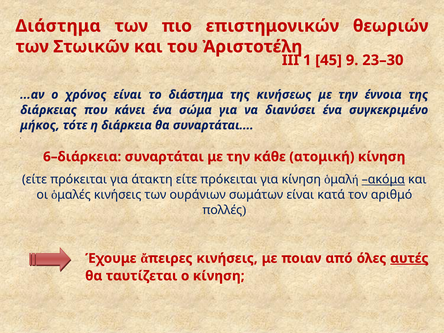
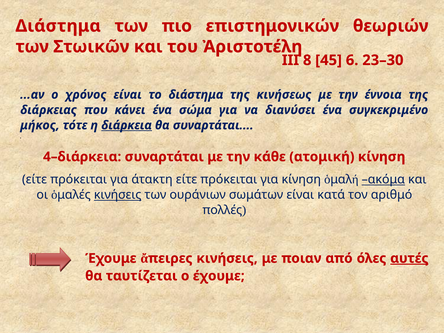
1: 1 -> 8 (307, 60)
9: 9 -> 6 (352, 60)
διάρκεια underline: none -> present (127, 125)
6–διάρκεια: 6–διάρκεια -> 4–διάρκεια (82, 157)
κινήσεις underline: none -> present (118, 195)
ο κίνηση: κίνηση -> έχουμε (219, 276)
